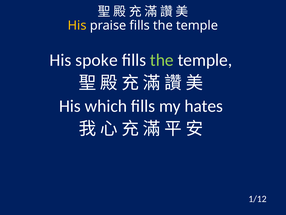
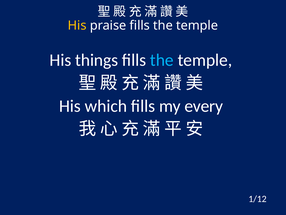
spoke: spoke -> things (97, 60)
the colour: light green -> light blue (162, 60)
hates: hates -> every (204, 106)
